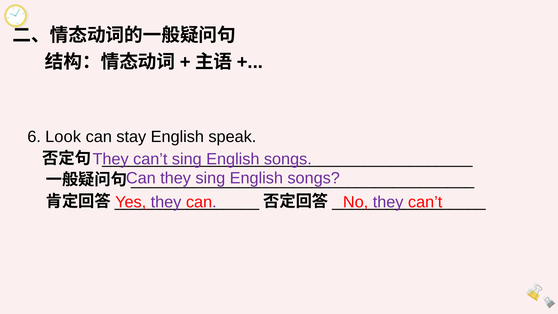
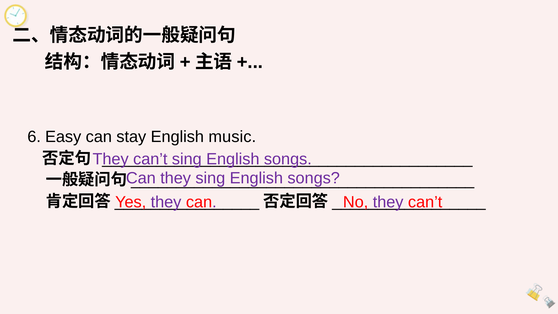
Look: Look -> Easy (63, 137)
speak: speak -> music (232, 137)
